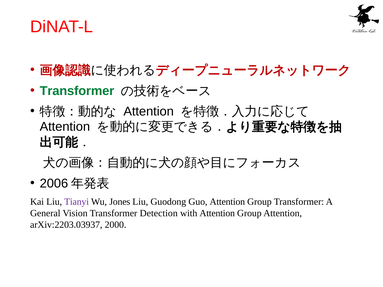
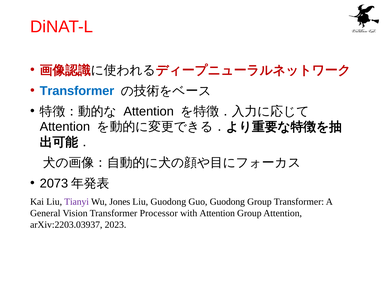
Transformer colour: green -> blue (77, 91)
2006: 2006 -> 2073 (54, 183)
Guo Attention: Attention -> Guodong (227, 202)
Detection: Detection -> Processor (159, 213)
2000: 2000 -> 2023 (116, 225)
